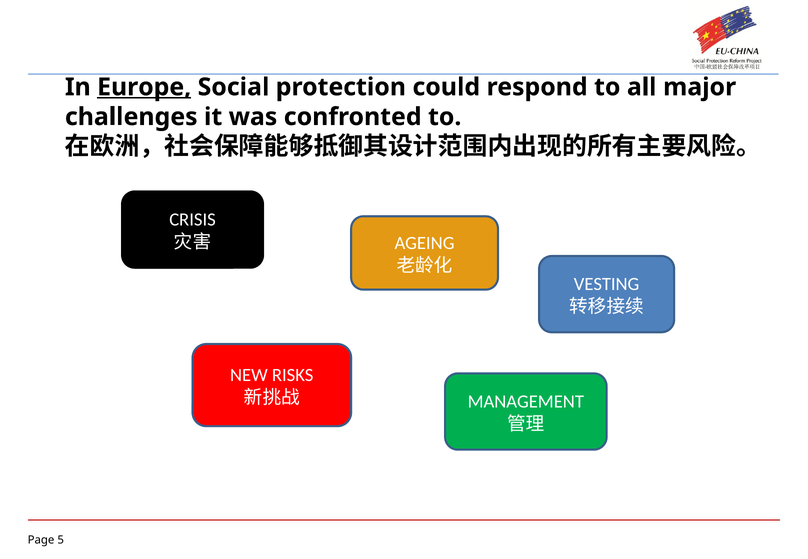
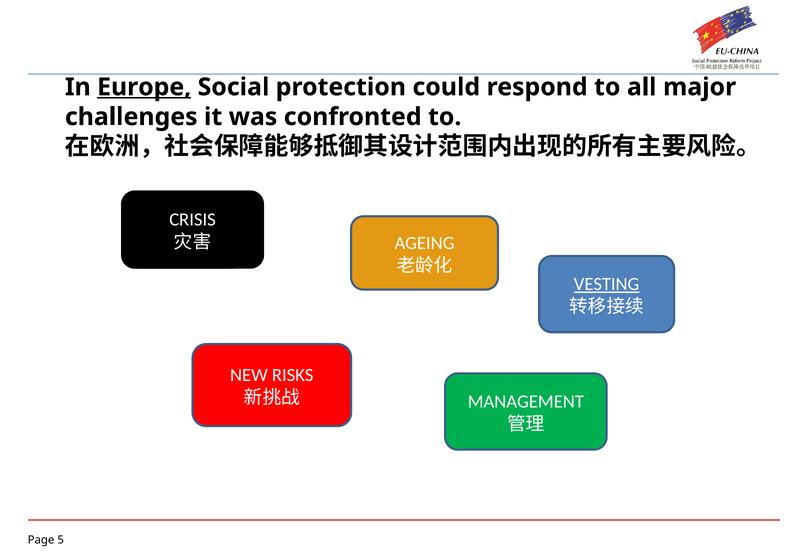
VESTING underline: none -> present (607, 284)
